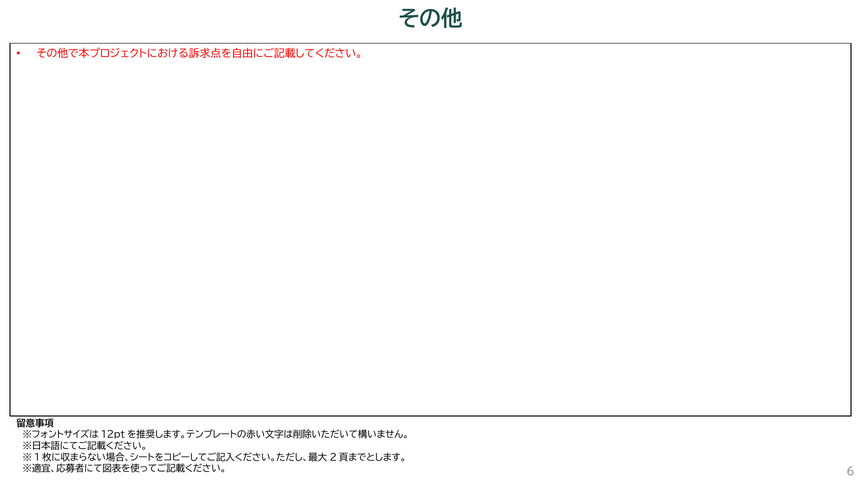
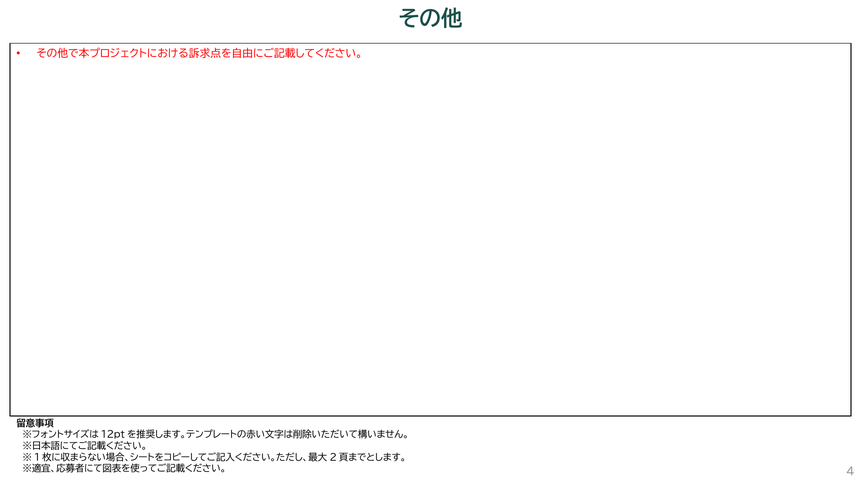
6: 6 -> 4 (851, 472)
